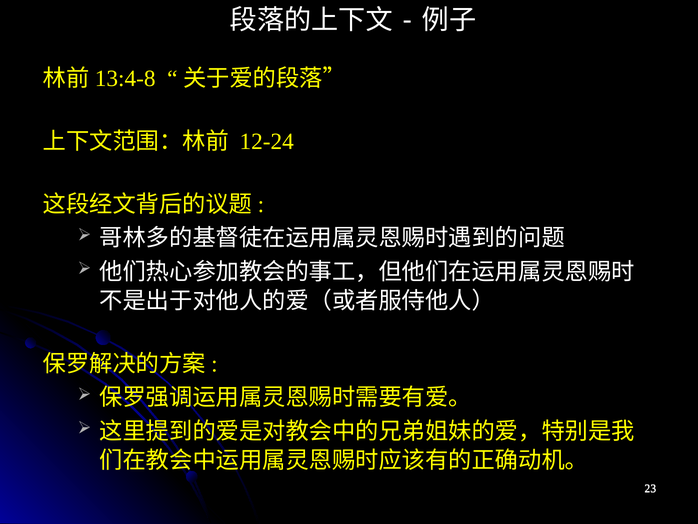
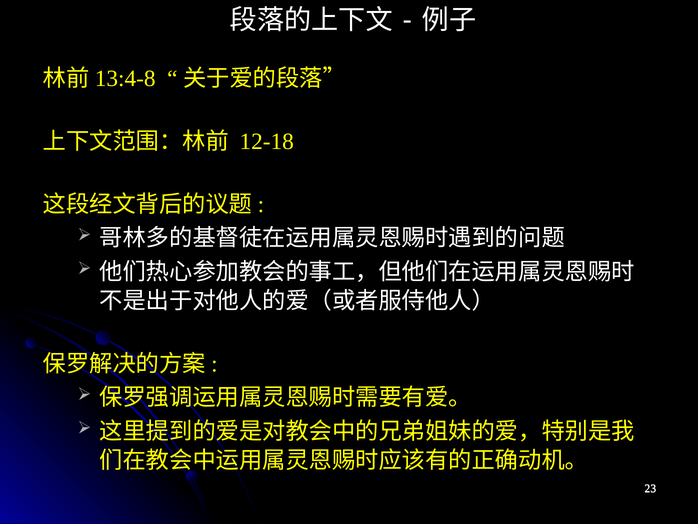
12-24: 12-24 -> 12-18 (267, 141)
